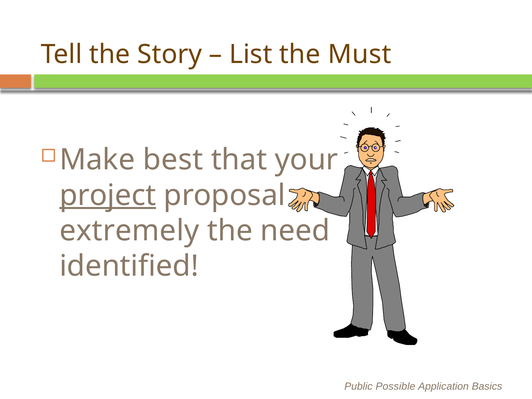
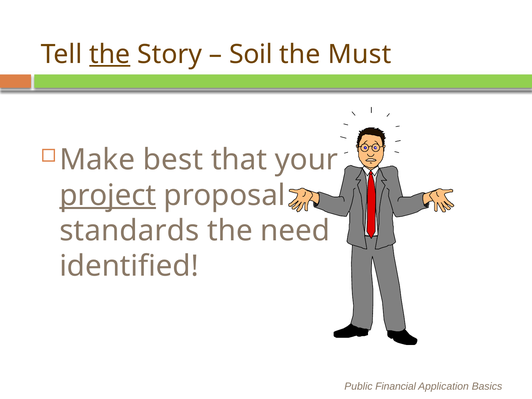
the underline: none -> present (110, 55)
List: List -> Soil (251, 55)
extremely: extremely -> standards (129, 231)
Possible: Possible -> Financial (396, 386)
